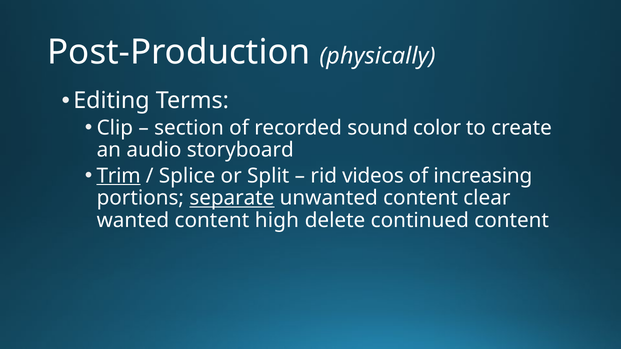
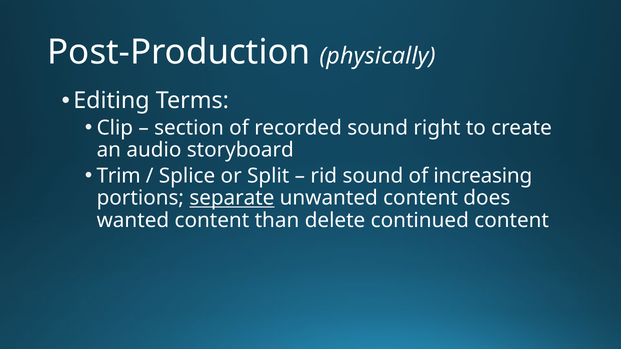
color: color -> right (437, 128)
Trim underline: present -> none (119, 176)
rid videos: videos -> sound (373, 176)
clear: clear -> does (487, 198)
high: high -> than (277, 221)
